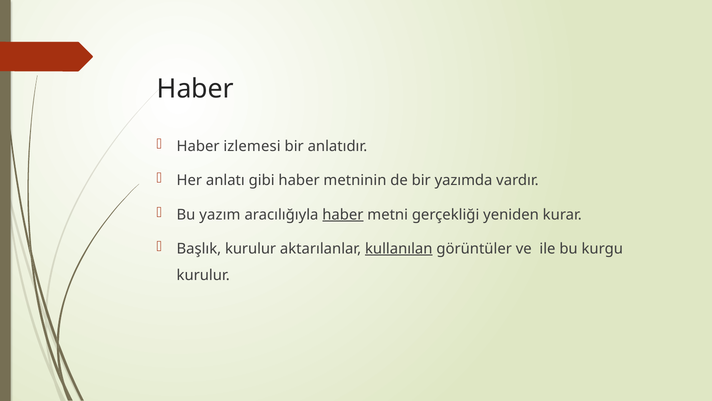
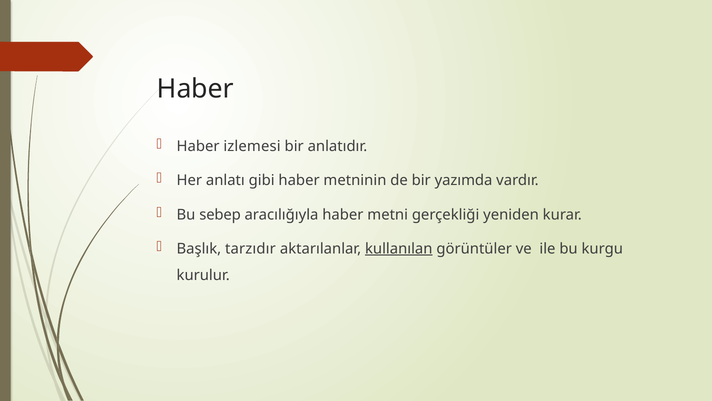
yazım: yazım -> sebep (220, 214)
haber underline: present -> none (343, 214)
Başlık kurulur: kurulur -> tarzıdır (250, 248)
